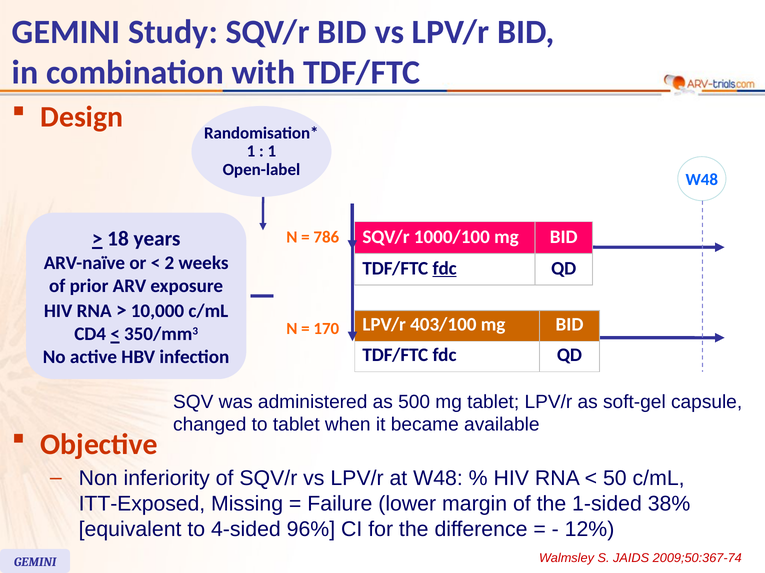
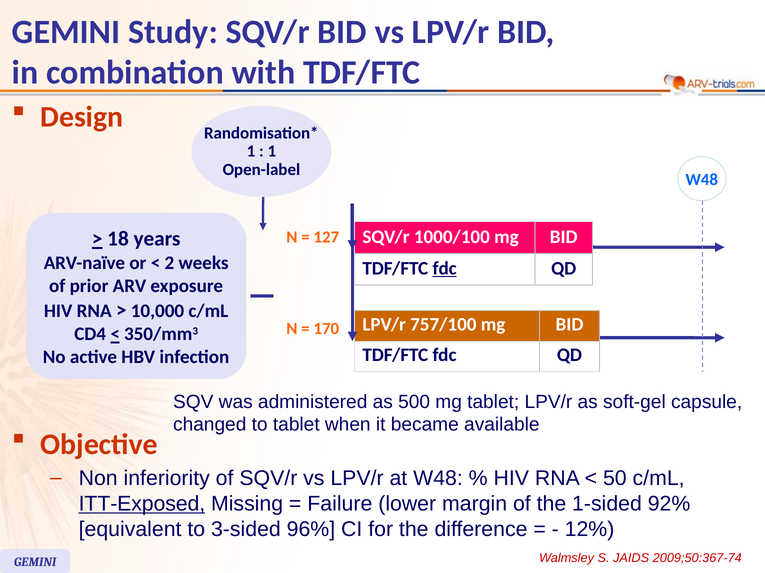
786: 786 -> 127 (326, 237)
403/100: 403/100 -> 757/100 (443, 325)
ITT-Exposed underline: none -> present (142, 505)
38%: 38% -> 92% (669, 505)
4-sided: 4-sided -> 3-sided (246, 530)
